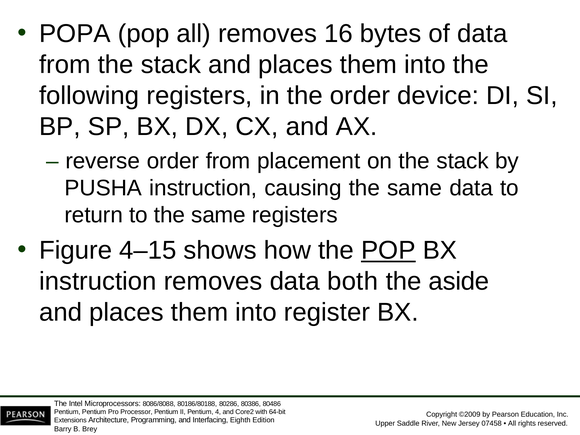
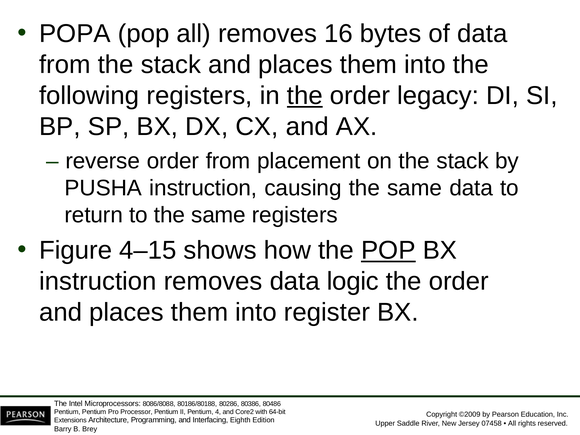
the underline: none -> present (305, 96)
device: device -> legacy (438, 96)
both: both -> logic (353, 281)
aside: aside -> order (459, 281)
